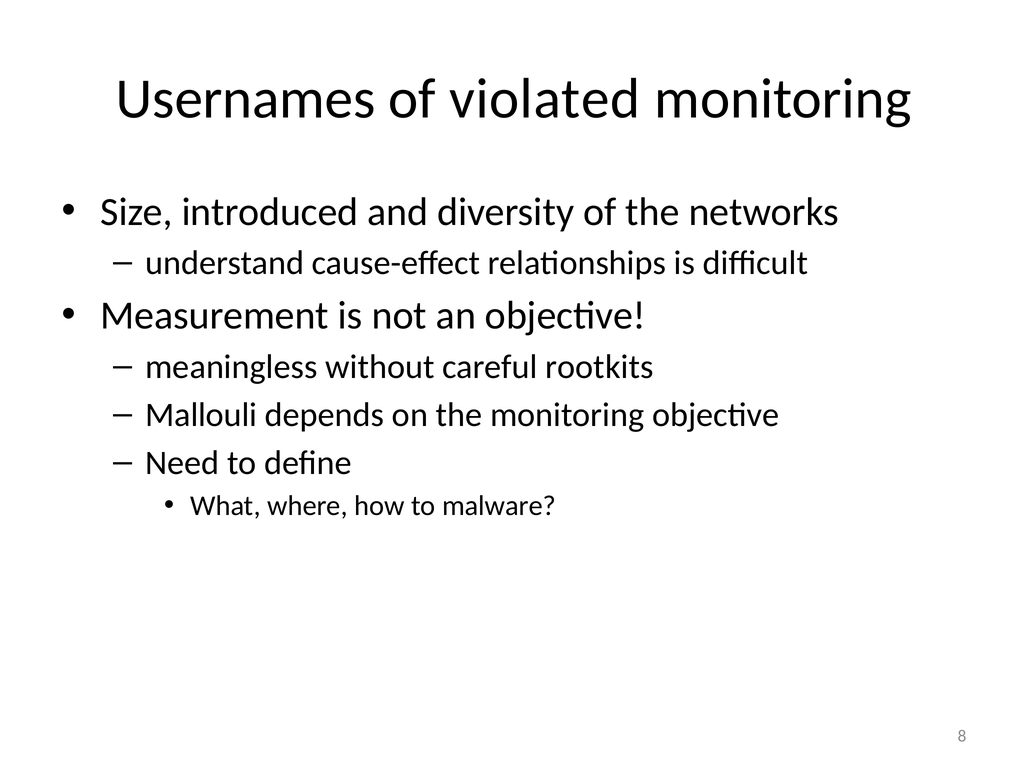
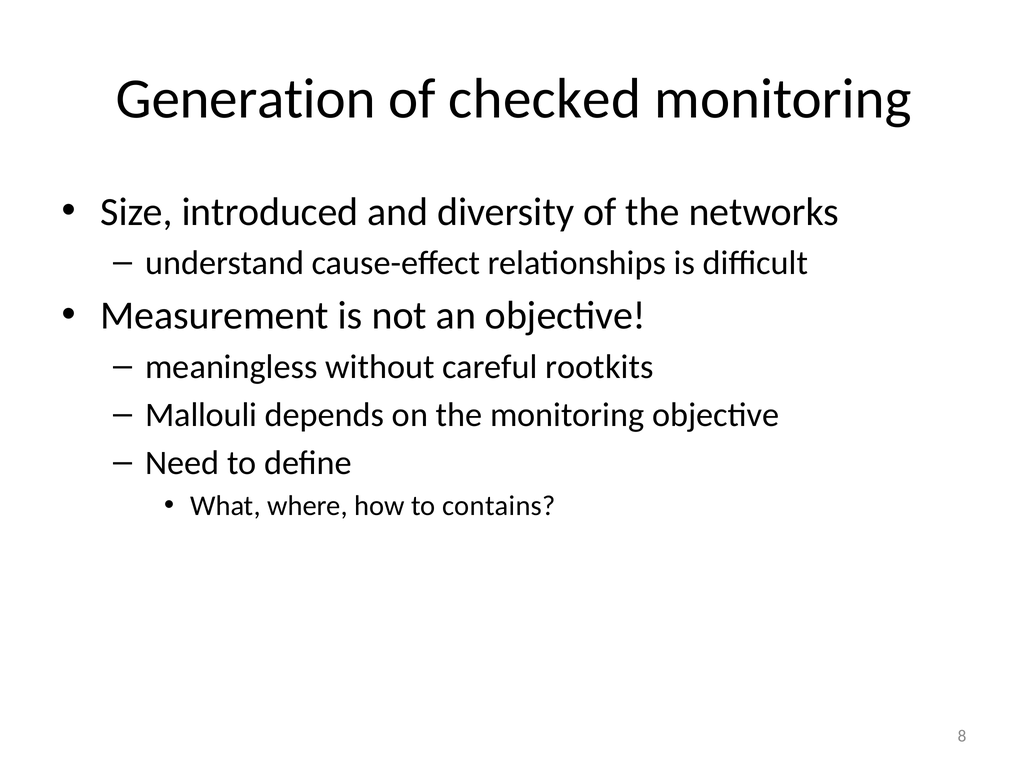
Usernames: Usernames -> Generation (246, 99)
violated: violated -> checked (545, 99)
malware: malware -> contains (499, 506)
